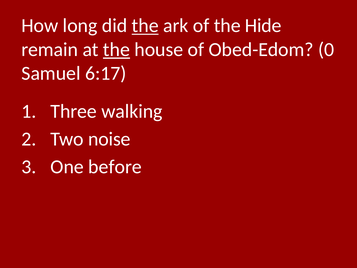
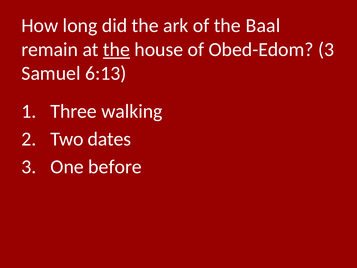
the underline: present -> none (145, 26)
Hide: Hide -> Baal (263, 26)
Obed-Edom 0: 0 -> 3 (326, 49)
6:17: 6:17 -> 6:13 (106, 73)
noise: noise -> dates (109, 139)
